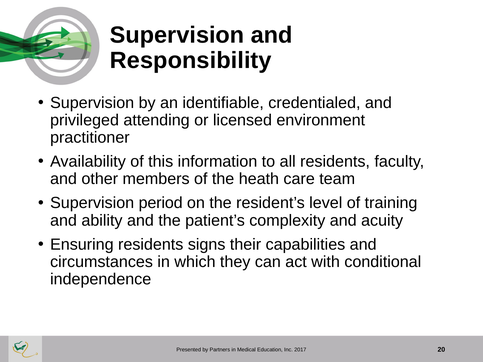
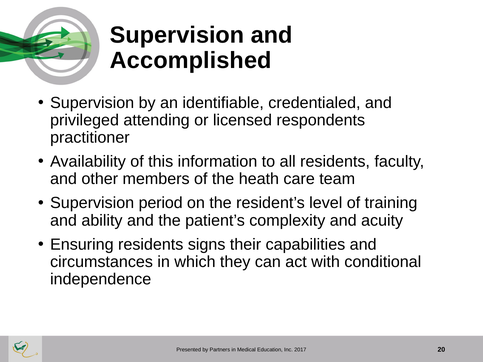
Responsibility: Responsibility -> Accomplished (191, 61)
environment: environment -> respondents (321, 120)
